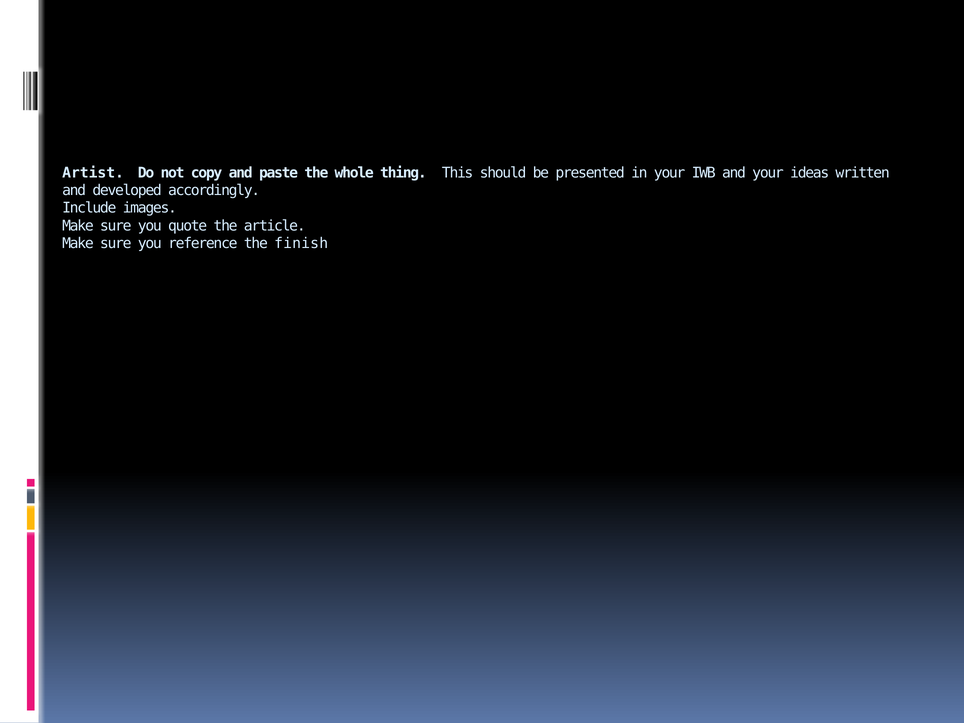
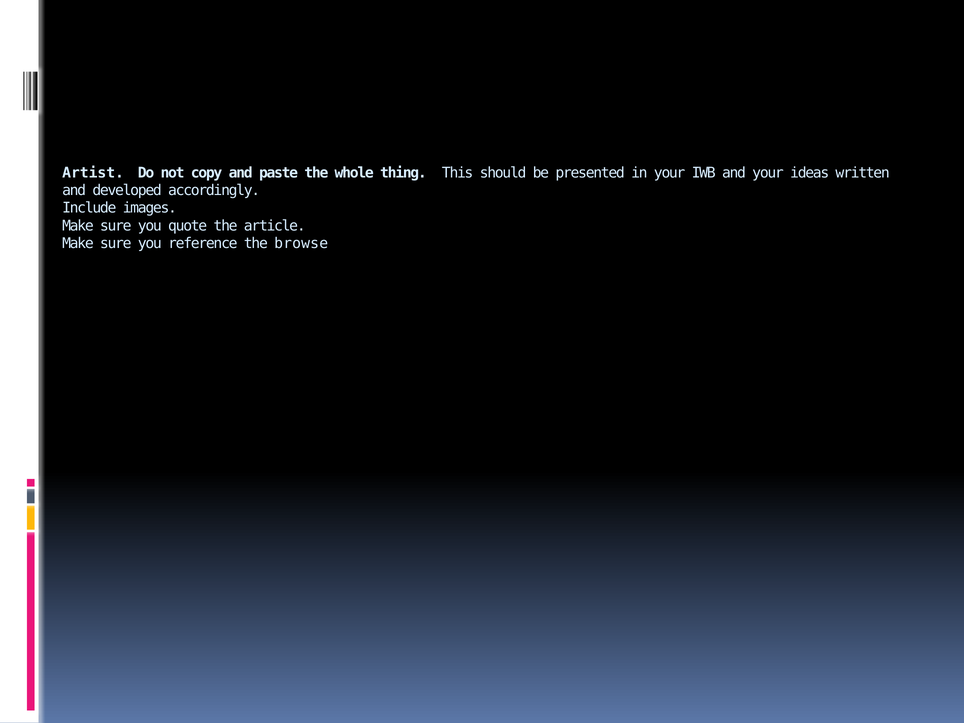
finish: finish -> browse (301, 244)
